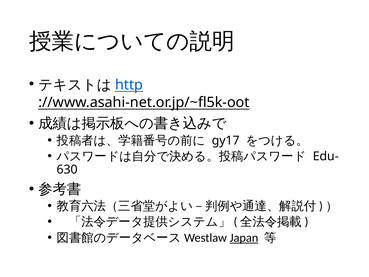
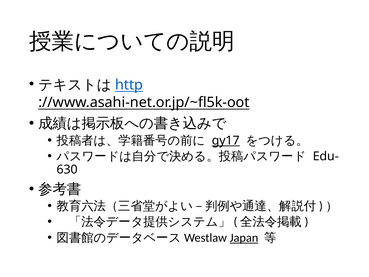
gy17 underline: none -> present (226, 140)
